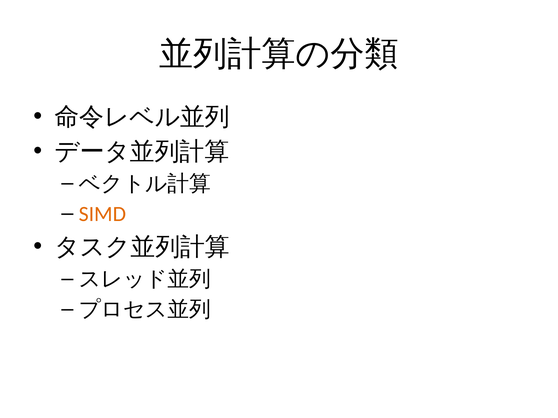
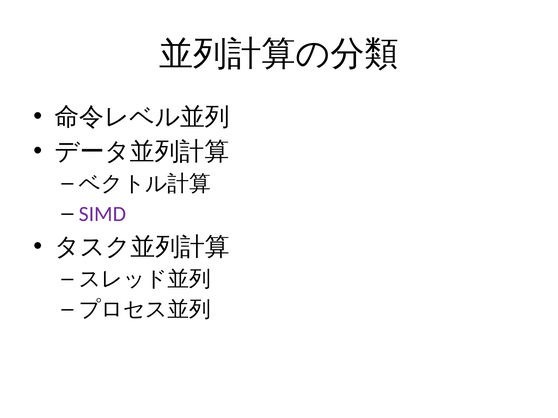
SIMD colour: orange -> purple (102, 214)
